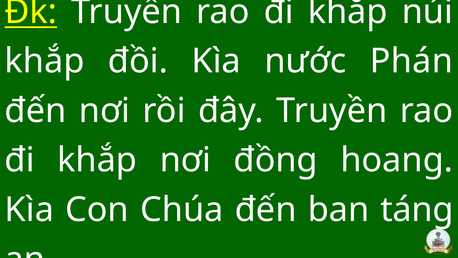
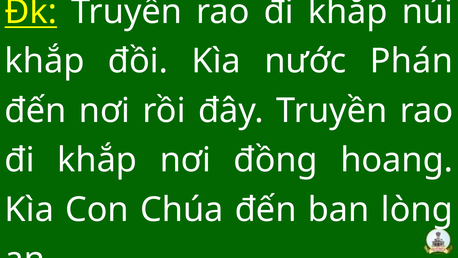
táng: táng -> lòng (417, 210)
